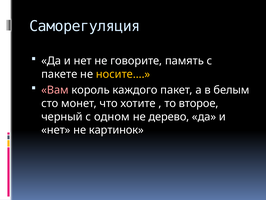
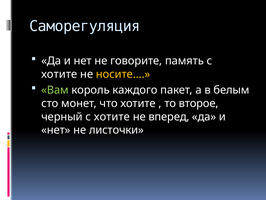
пакете: пакете -> хотите (59, 74)
Вам colour: pink -> light green (55, 90)
черный с одном: одном -> хотите (112, 116)
дерево: дерево -> вперед (169, 116)
картинок: картинок -> листочки (116, 130)
